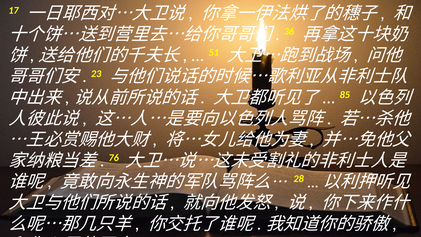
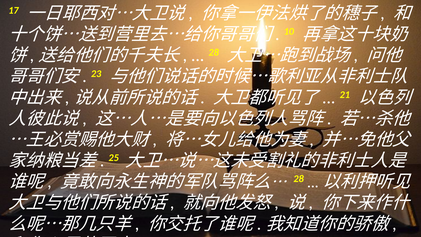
36: 36 -> 10 (289, 32)
51: 51 -> 28 (214, 53)
85: 85 -> 21 (345, 95)
76: 76 -> 25 (114, 158)
